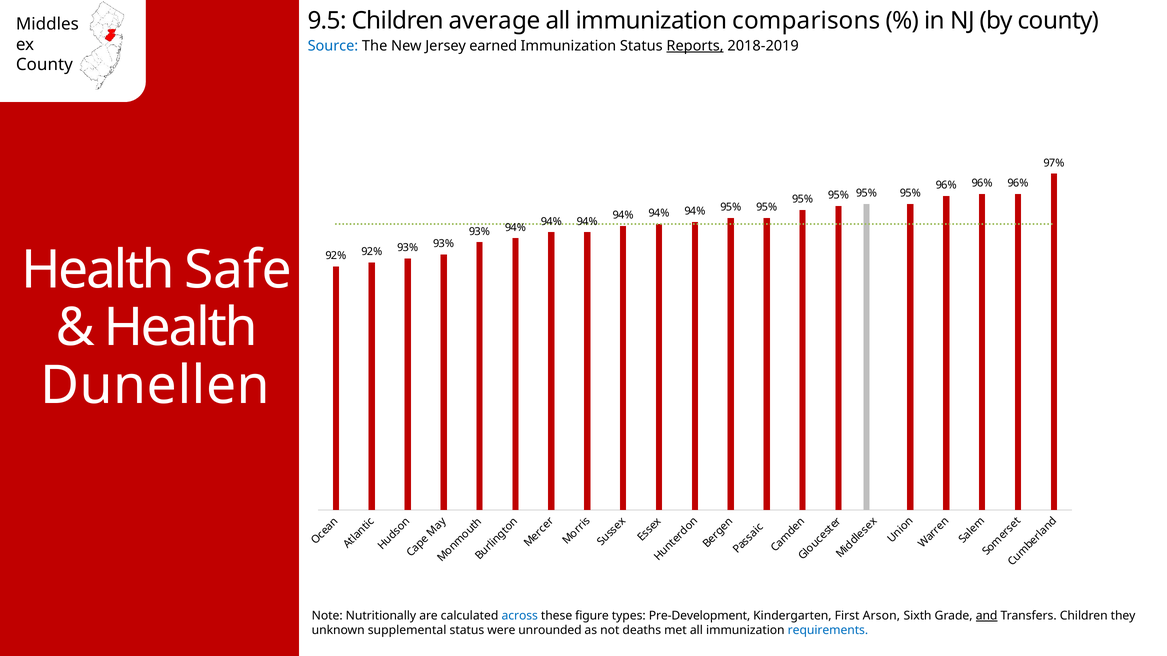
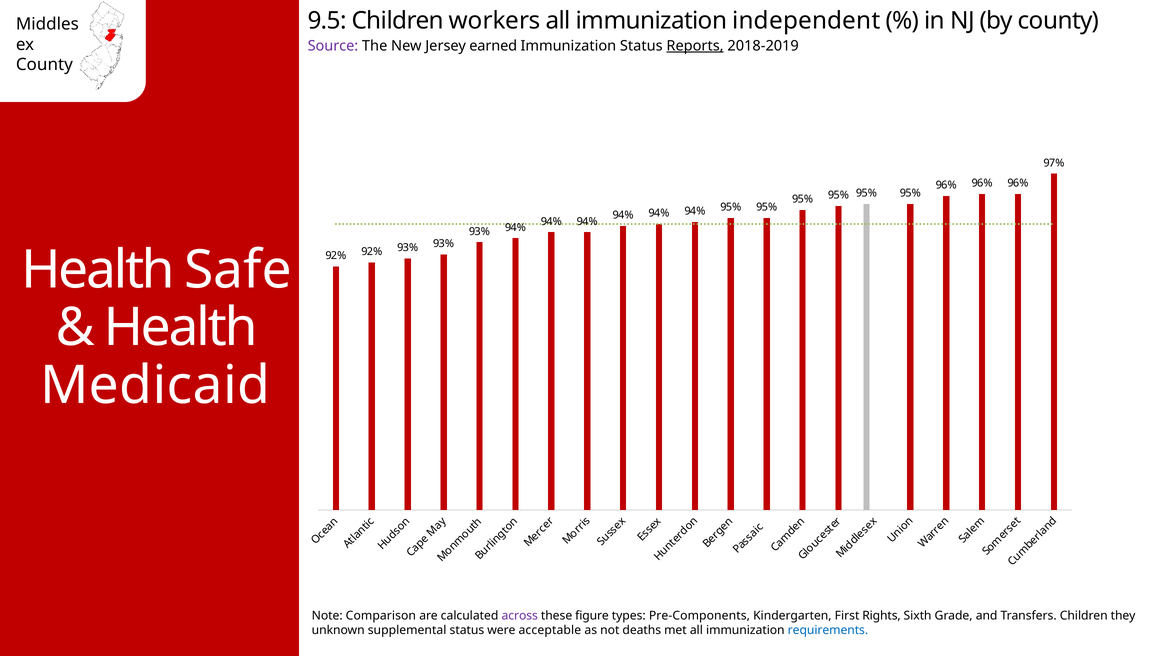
average: average -> workers (495, 21)
comparisons: comparisons -> independent (806, 21)
Source colour: blue -> purple (333, 46)
Dunellen: Dunellen -> Medicaid (155, 386)
Nutritionally: Nutritionally -> Comparison (381, 616)
across colour: blue -> purple (520, 616)
Pre-Development: Pre-Development -> Pre-Components (699, 616)
Arson: Arson -> Rights (881, 616)
and underline: present -> none (987, 616)
unrounded: unrounded -> acceptable (550, 631)
